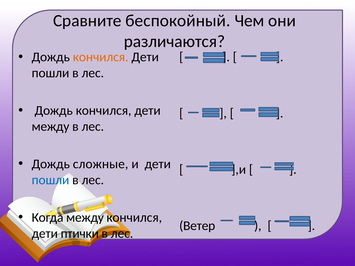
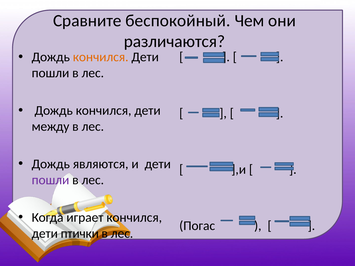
сложные: сложные -> являются (101, 164)
пошли colour: blue -> purple (50, 180)
Когда между: между -> играет (85, 218)
Ветер: Ветер -> Погас (197, 226)
